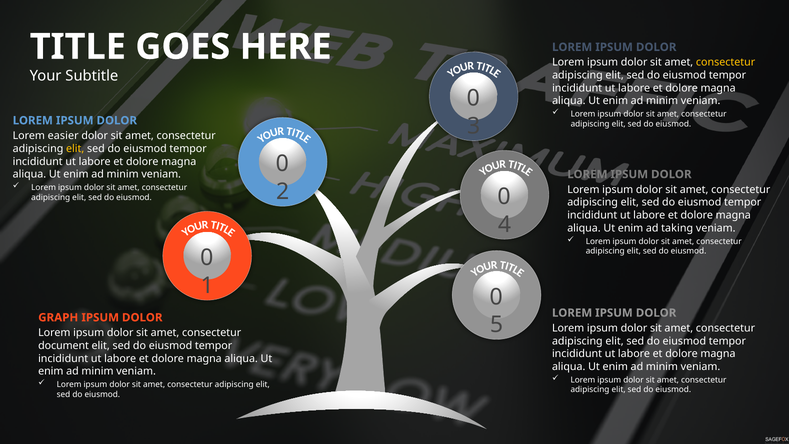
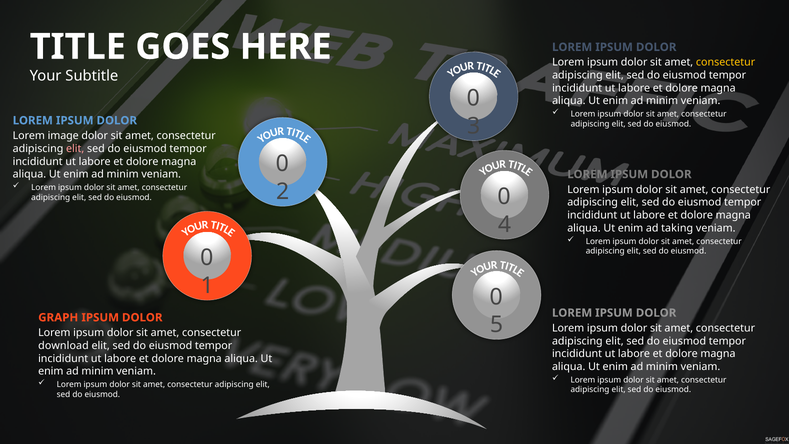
easier: easier -> image (63, 136)
elit colour: yellow -> pink (75, 149)
document: document -> download (63, 346)
